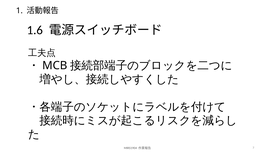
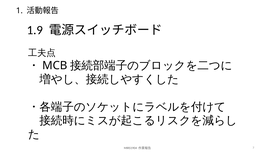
1.6: 1.6 -> 1.9 (35, 30)
